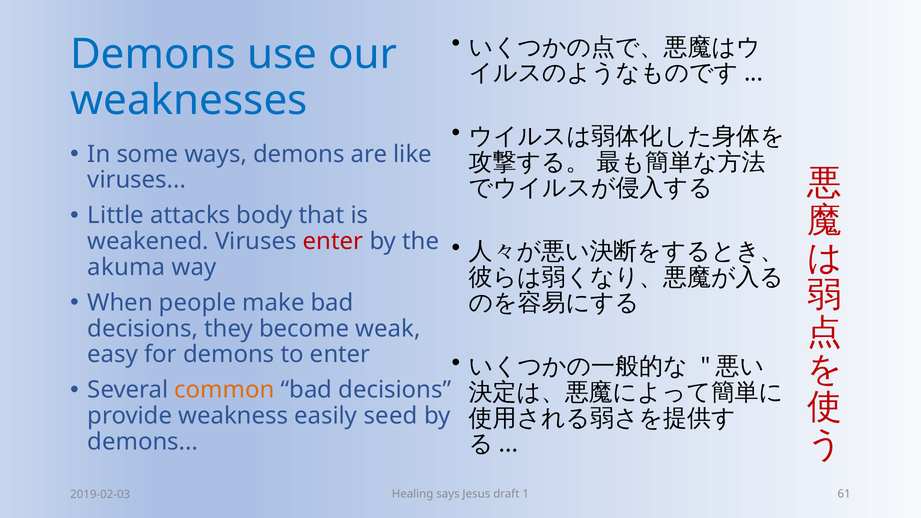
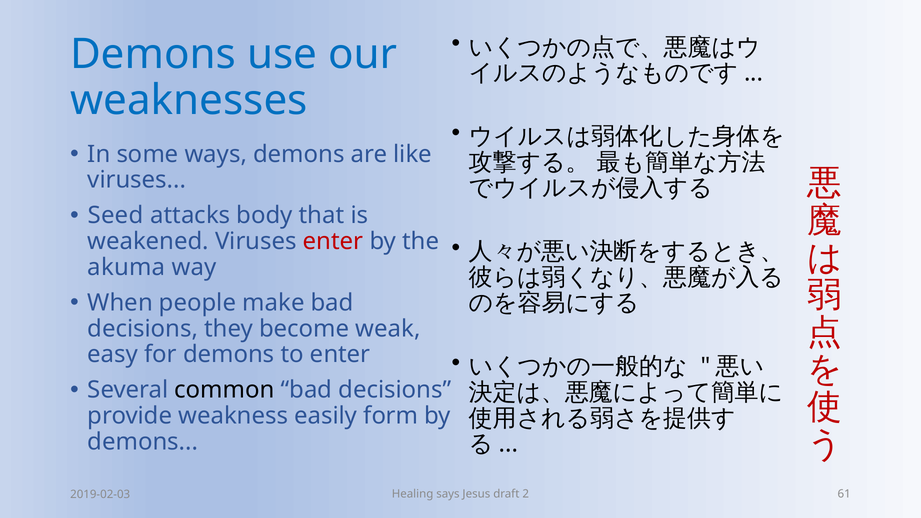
Little: Little -> Seed (116, 216)
common colour: orange -> black (224, 390)
seed: seed -> form (391, 416)
1: 1 -> 2 (526, 494)
